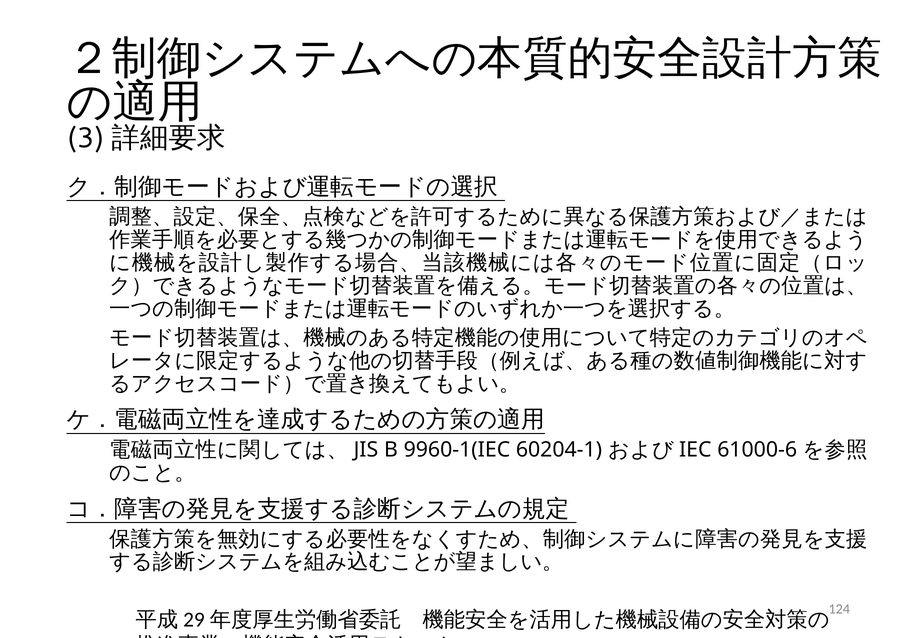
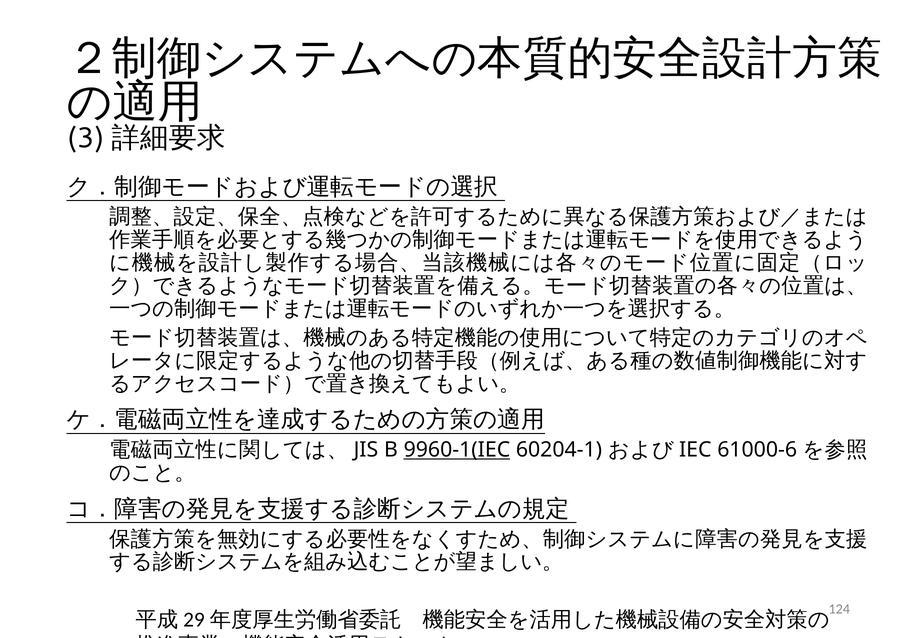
9960-1(IEC underline: none -> present (457, 450)
